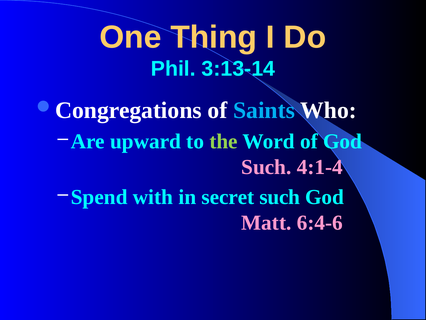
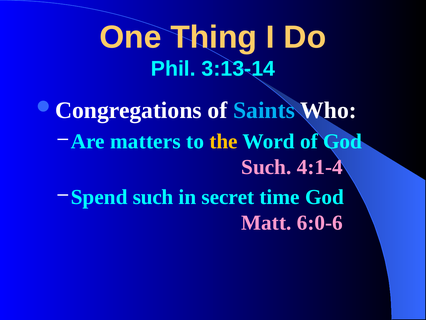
upward: upward -> matters (145, 141)
the colour: light green -> yellow (224, 141)
Spend with: with -> such (153, 197)
secret such: such -> time (280, 197)
6:4-6: 6:4-6 -> 6:0-6 (320, 222)
